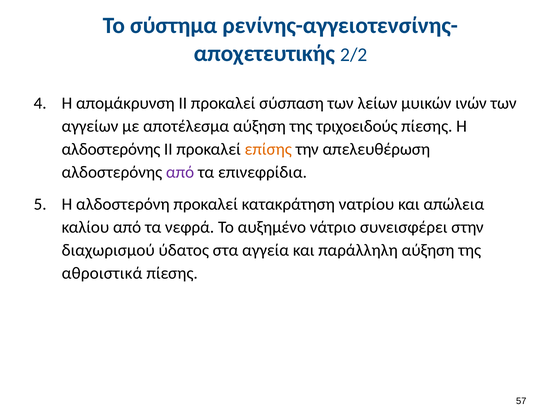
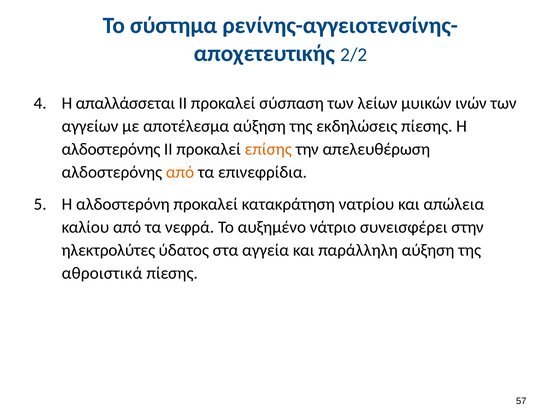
απομάκρυνση: απομάκρυνση -> απαλλάσσεται (125, 103)
τριχοειδούς: τριχοειδούς -> εκδηλώσεις (357, 126)
από colour: purple -> orange (180, 172)
διαχωρισμού: διαχωρισμού -> ηλεκτρολύτες (108, 250)
